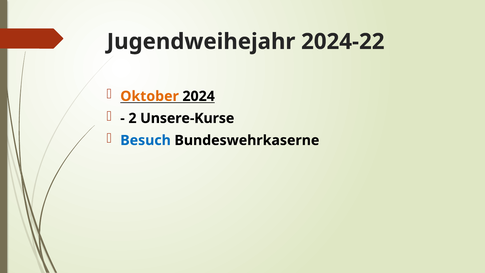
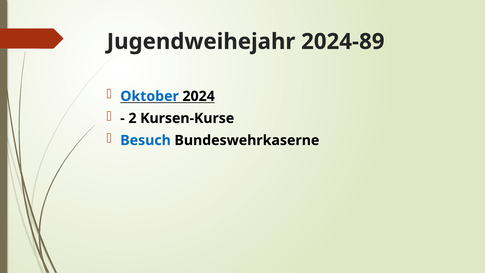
2024-22: 2024-22 -> 2024-89 (343, 42)
Oktober colour: orange -> blue (150, 96)
Unsere-Kurse: Unsere-Kurse -> Kursen-Kurse (187, 118)
